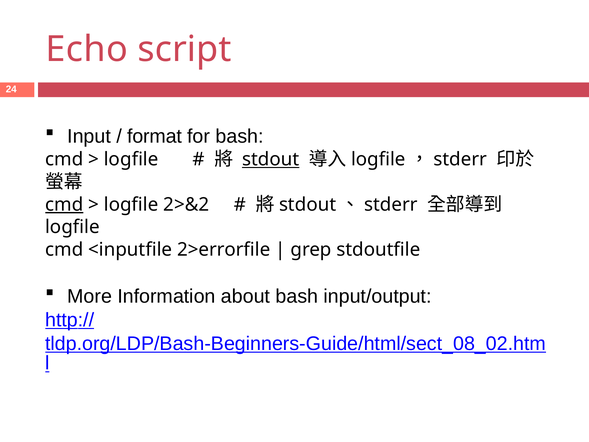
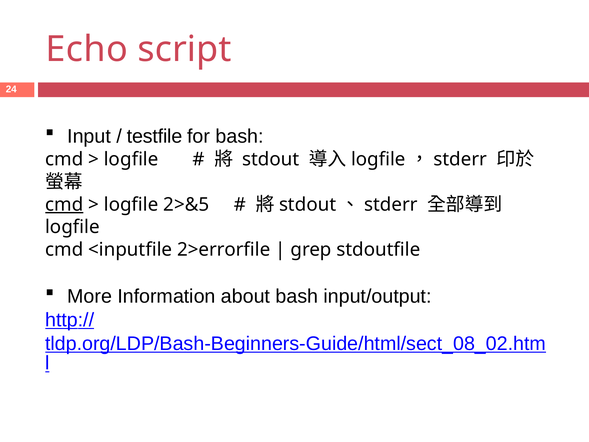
format: format -> testfile (155, 136)
stdout underline: present -> none (271, 159)
2>&2: 2>&2 -> 2>&5 (186, 204)
